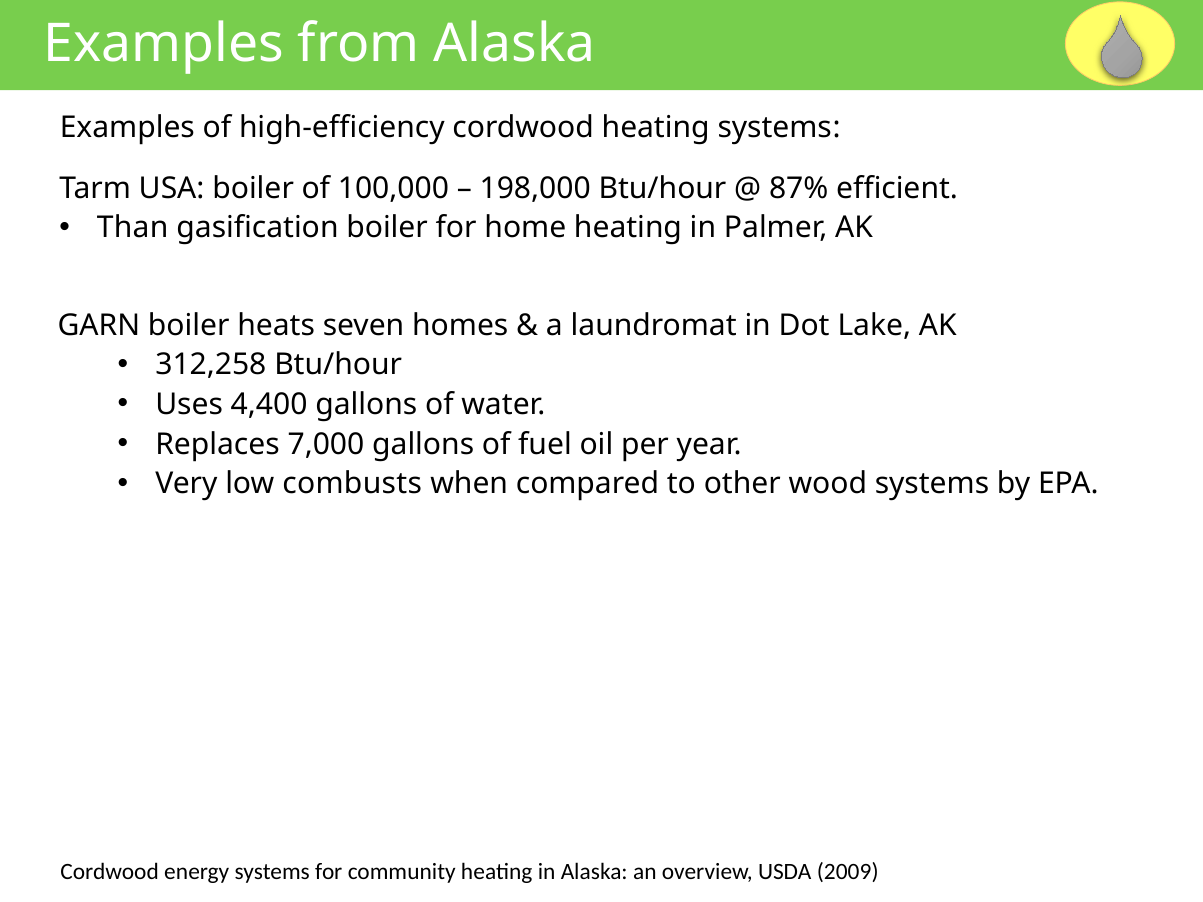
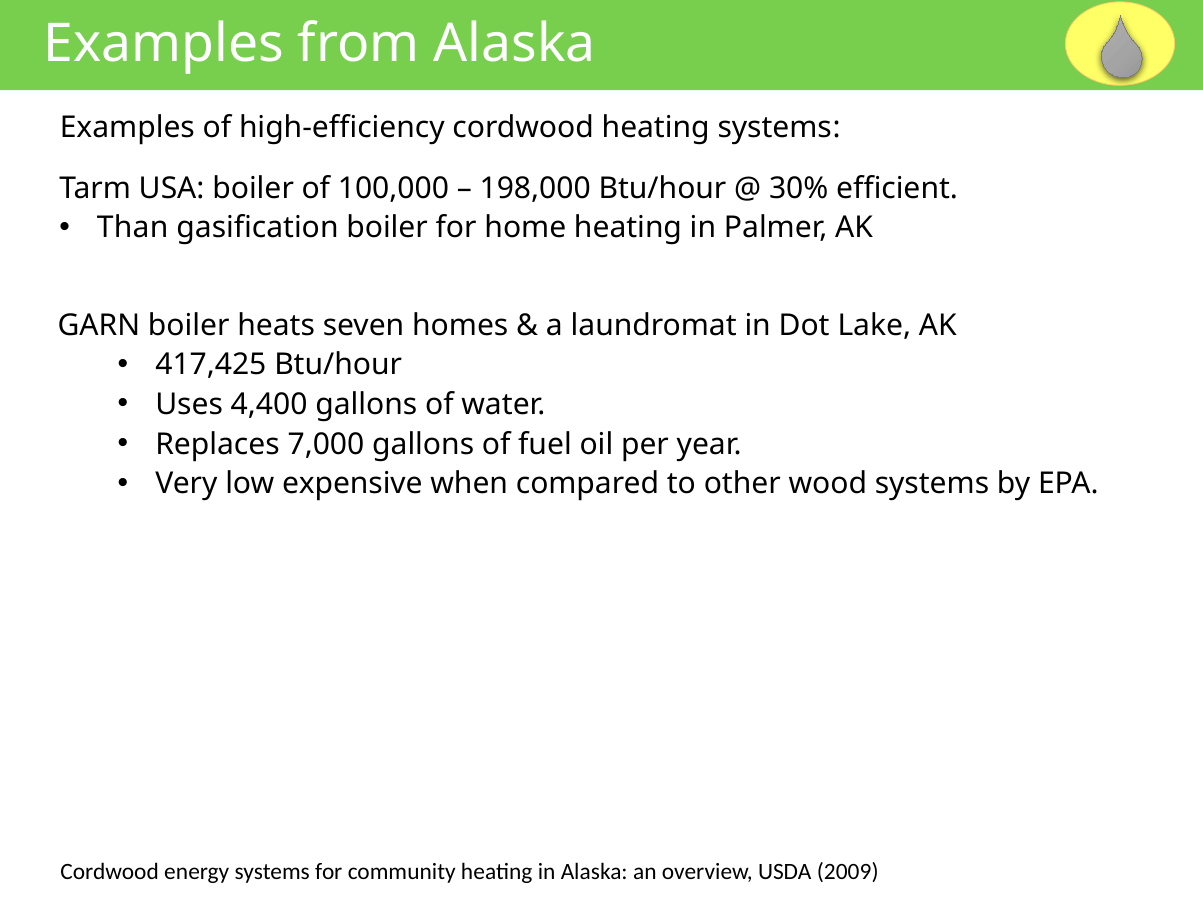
87%: 87% -> 30% (799, 188)
312,258: 312,258 -> 417,425 (211, 365)
combusts: combusts -> expensive (352, 484)
